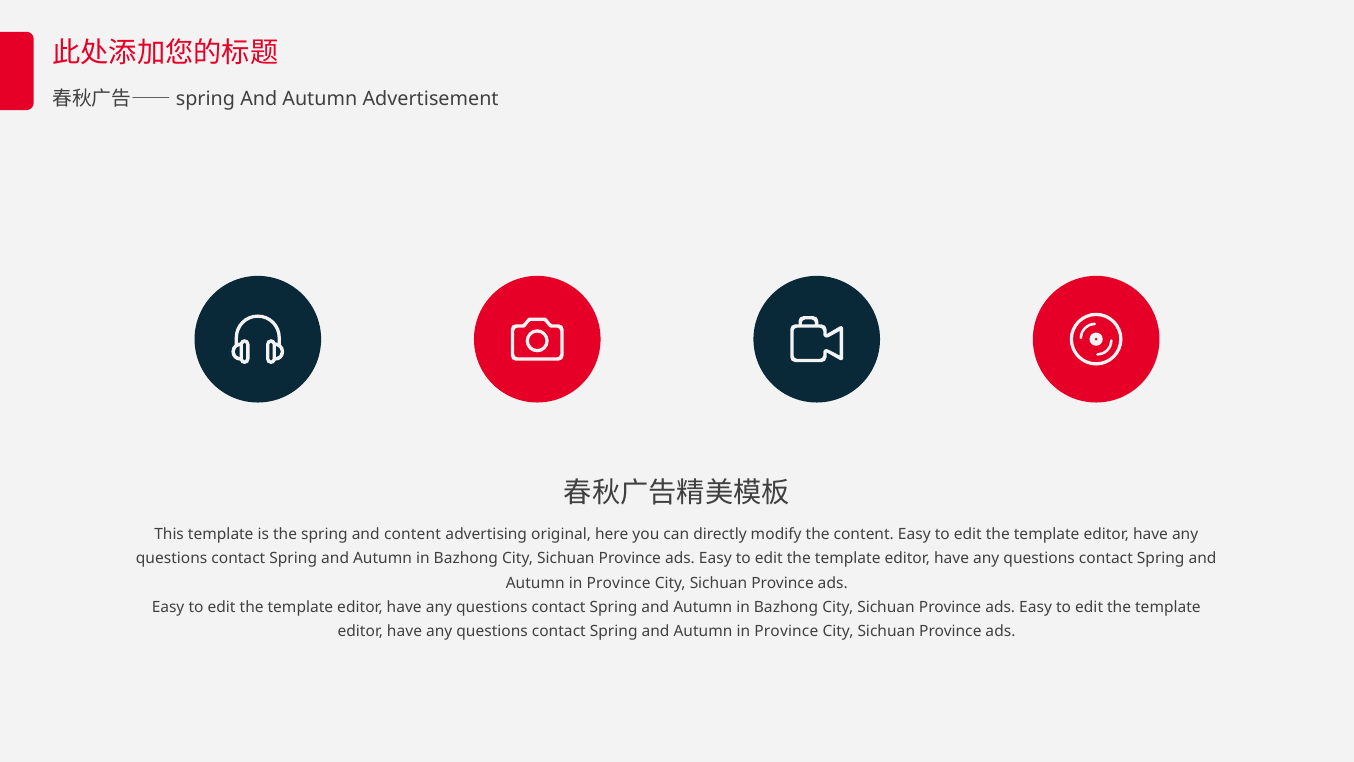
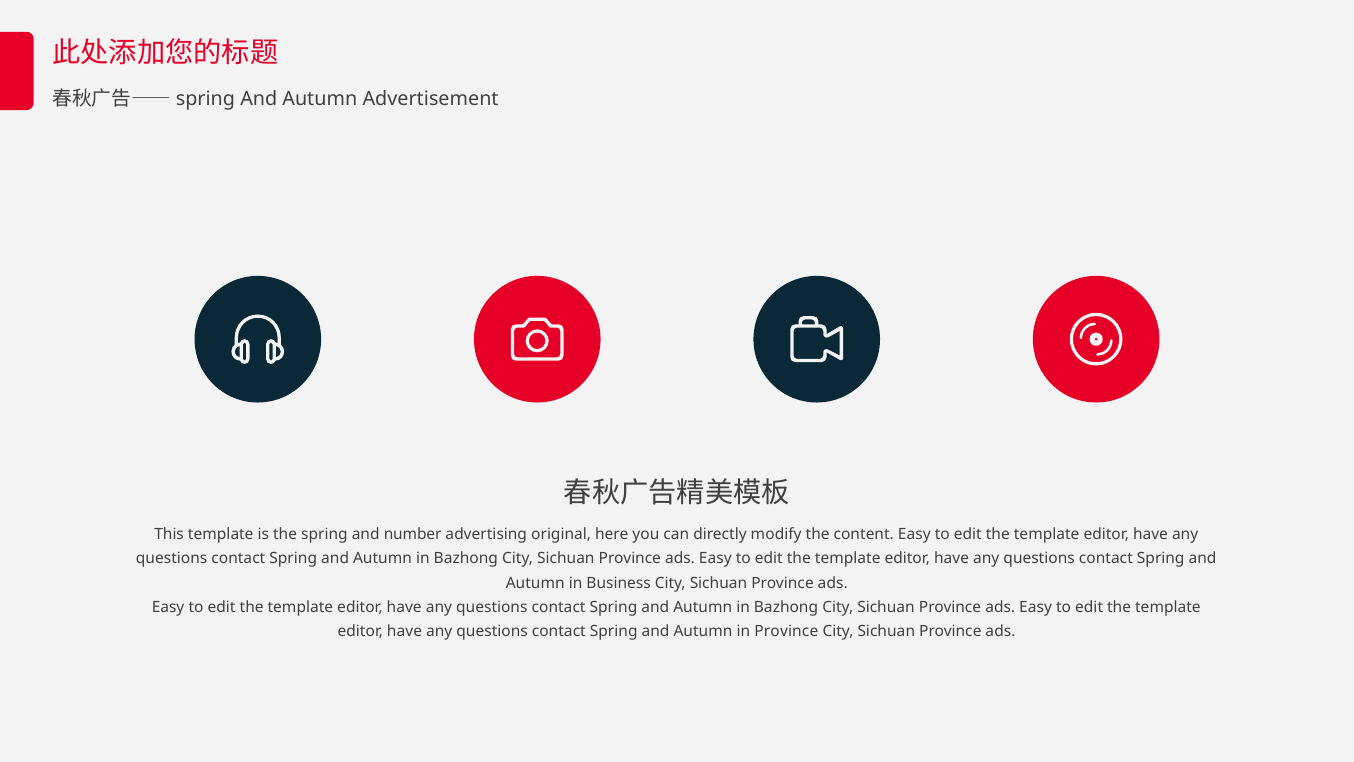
and content: content -> number (413, 534)
Province: Province -> Business (619, 583)
